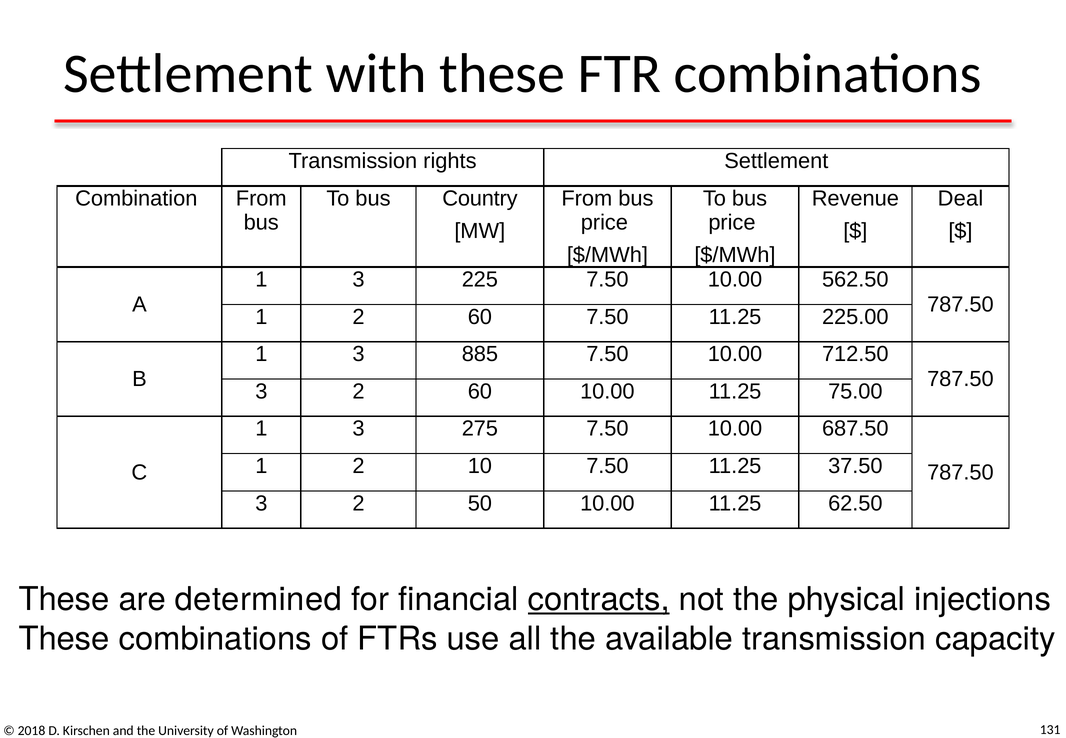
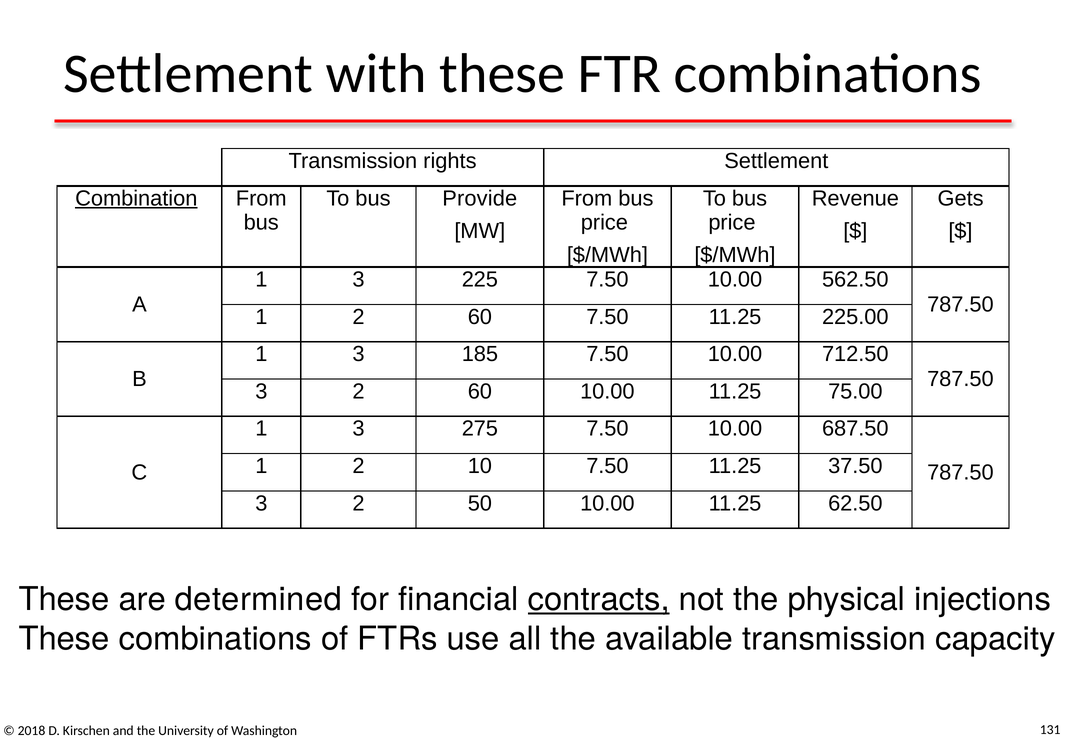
Combination underline: none -> present (136, 198)
Country: Country -> Provide (480, 198)
Deal: Deal -> Gets (961, 198)
885: 885 -> 185 (480, 354)
